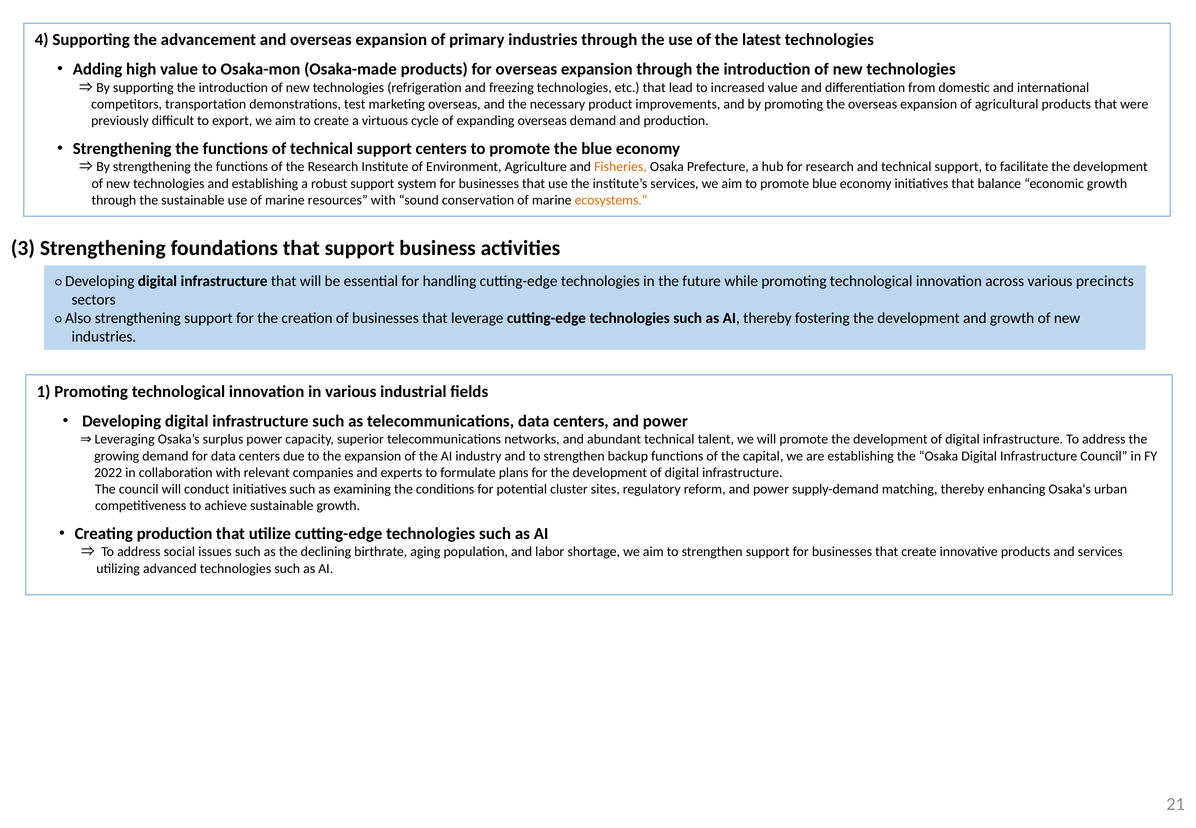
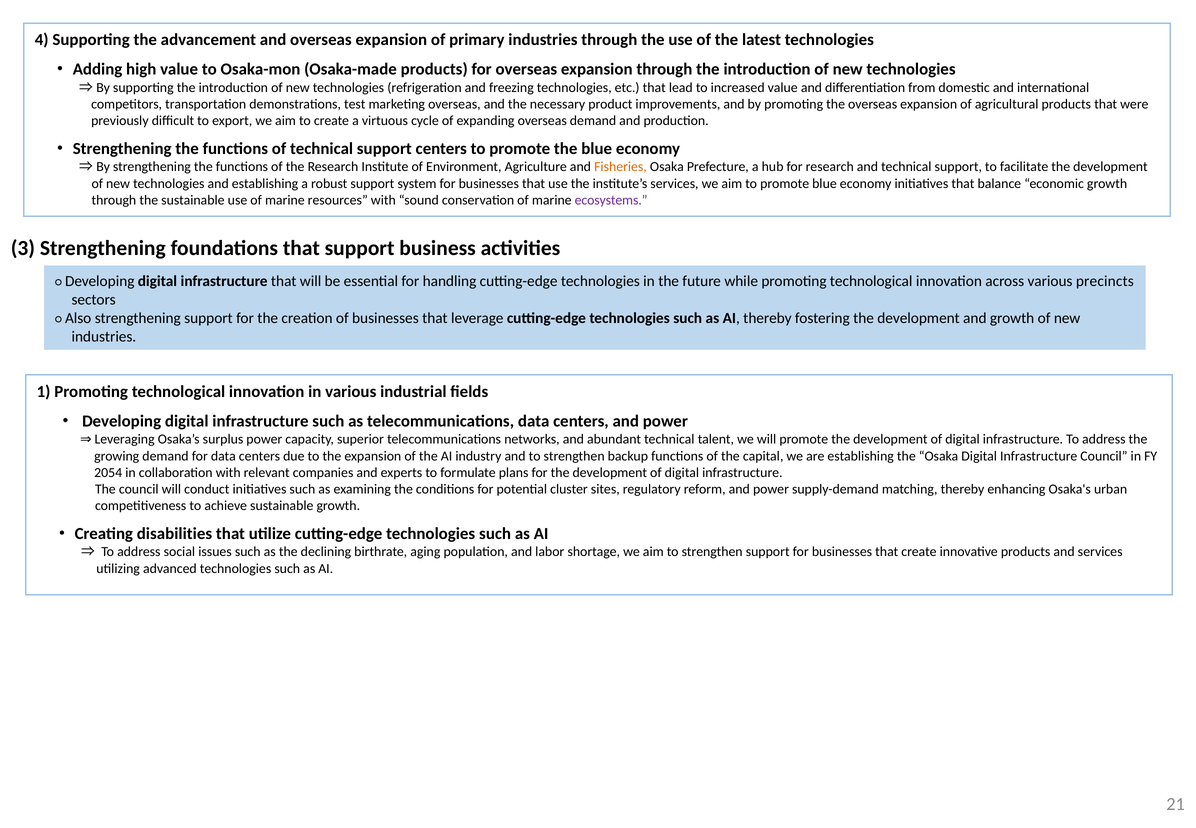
ecosystems colour: orange -> purple (611, 200)
2022: 2022 -> 2054 (108, 473)
production: production -> disabilities (174, 534)
